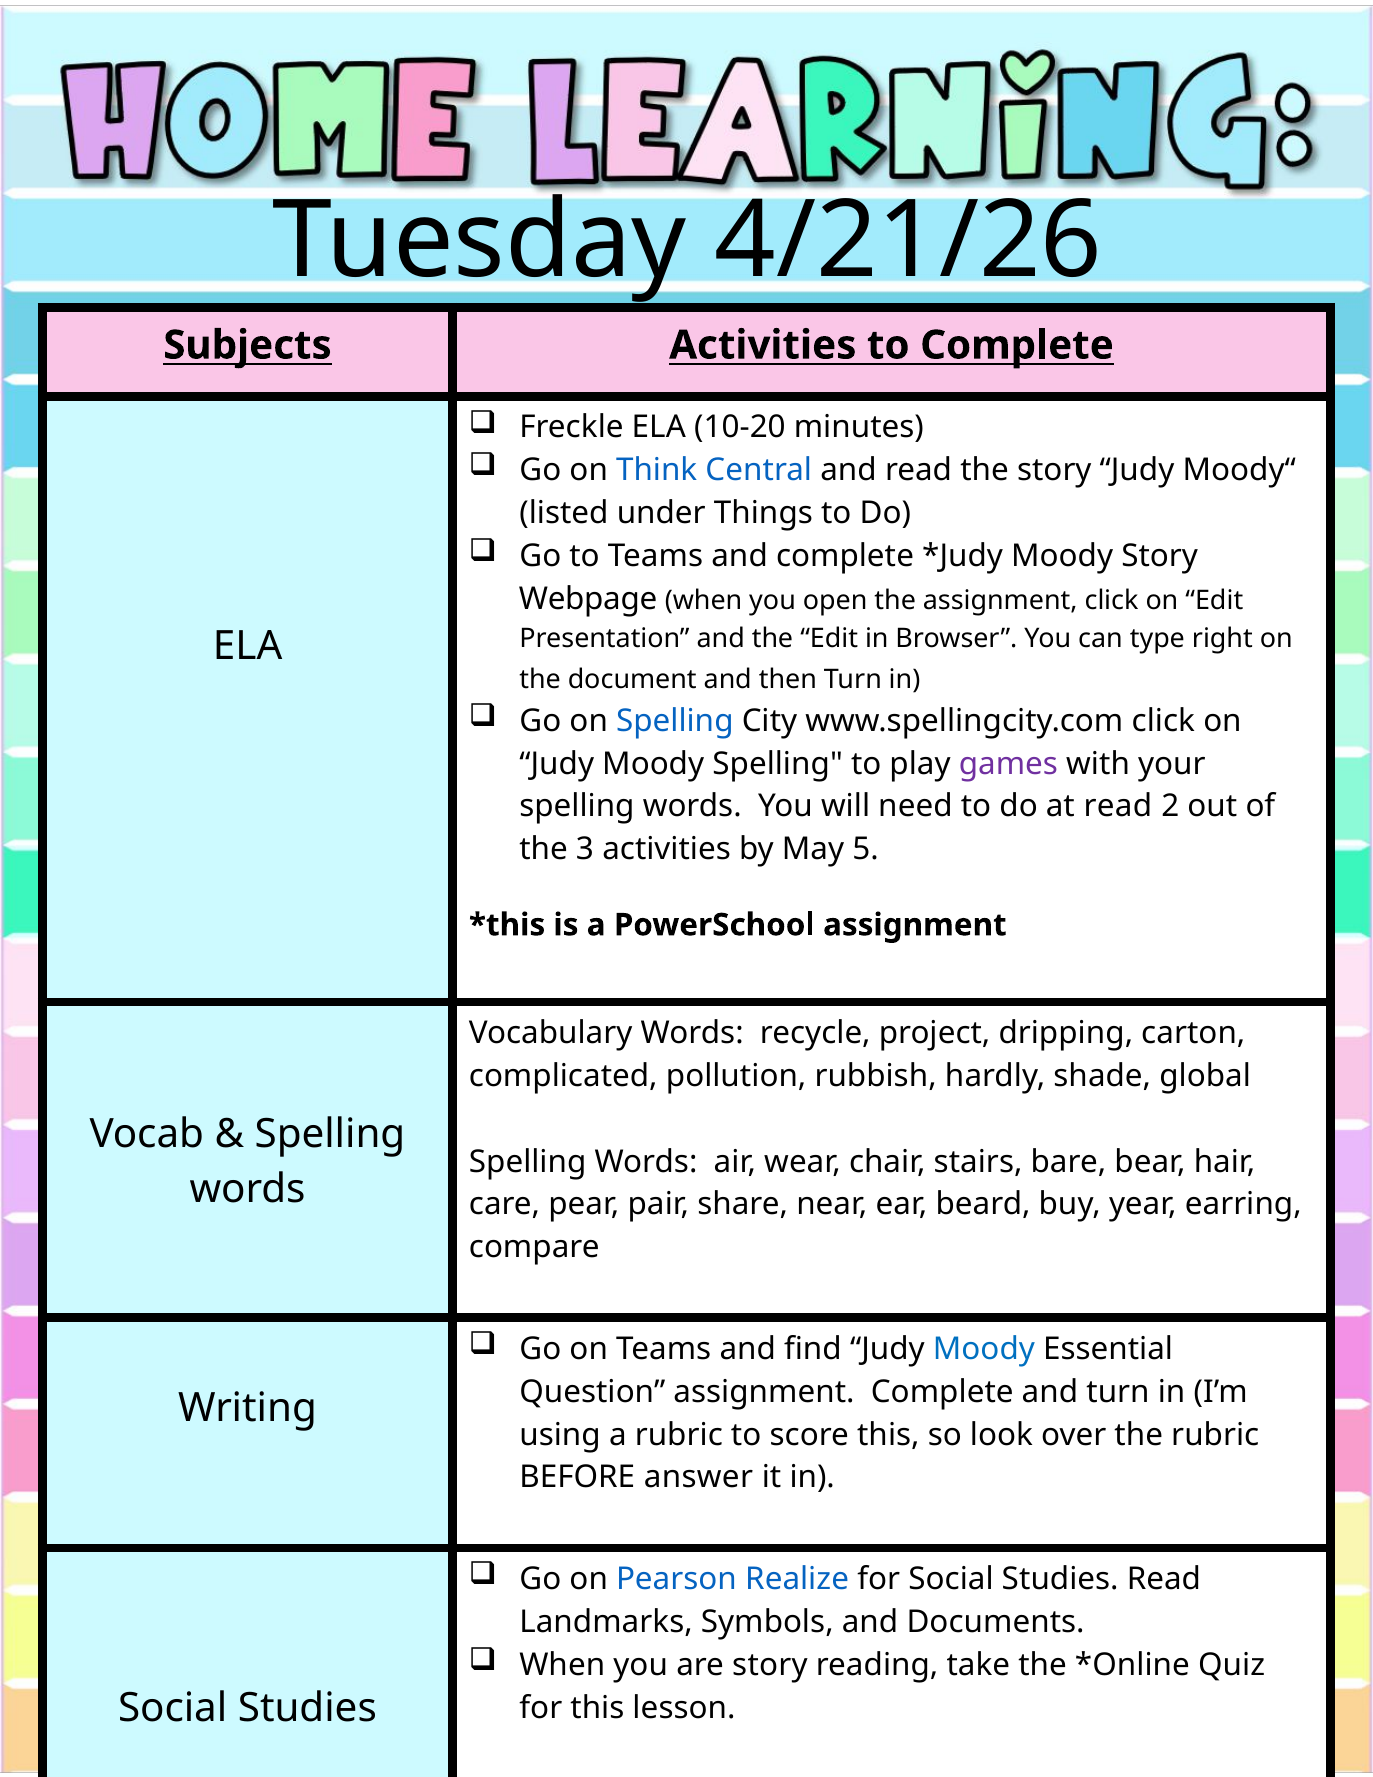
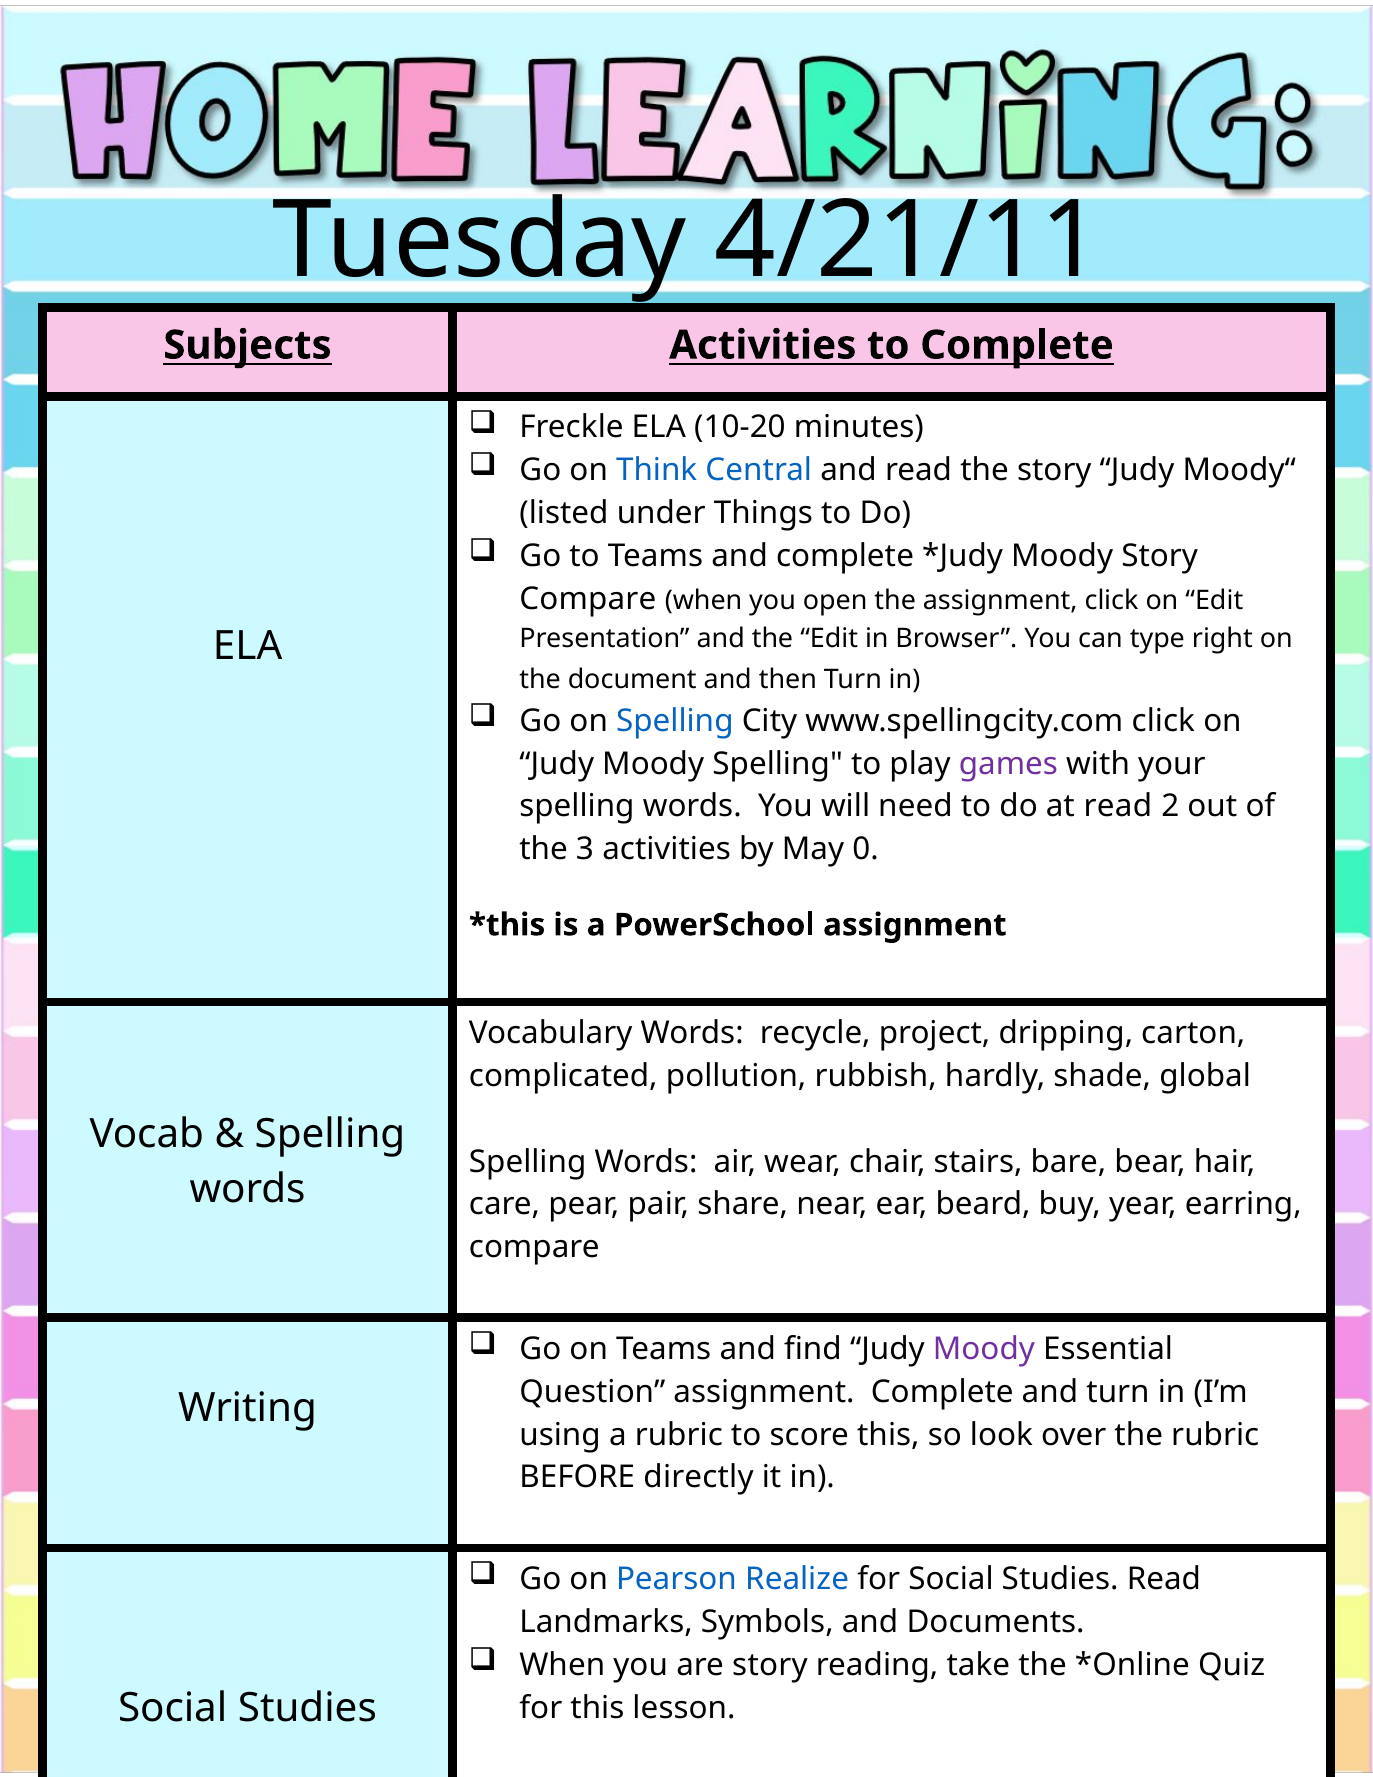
4/21/26: 4/21/26 -> 4/21/11 (909, 241)
Webpage: Webpage -> Compare (588, 599)
5: 5 -> 0 (866, 849)
Moody colour: blue -> purple (984, 1349)
answer: answer -> directly (699, 1477)
